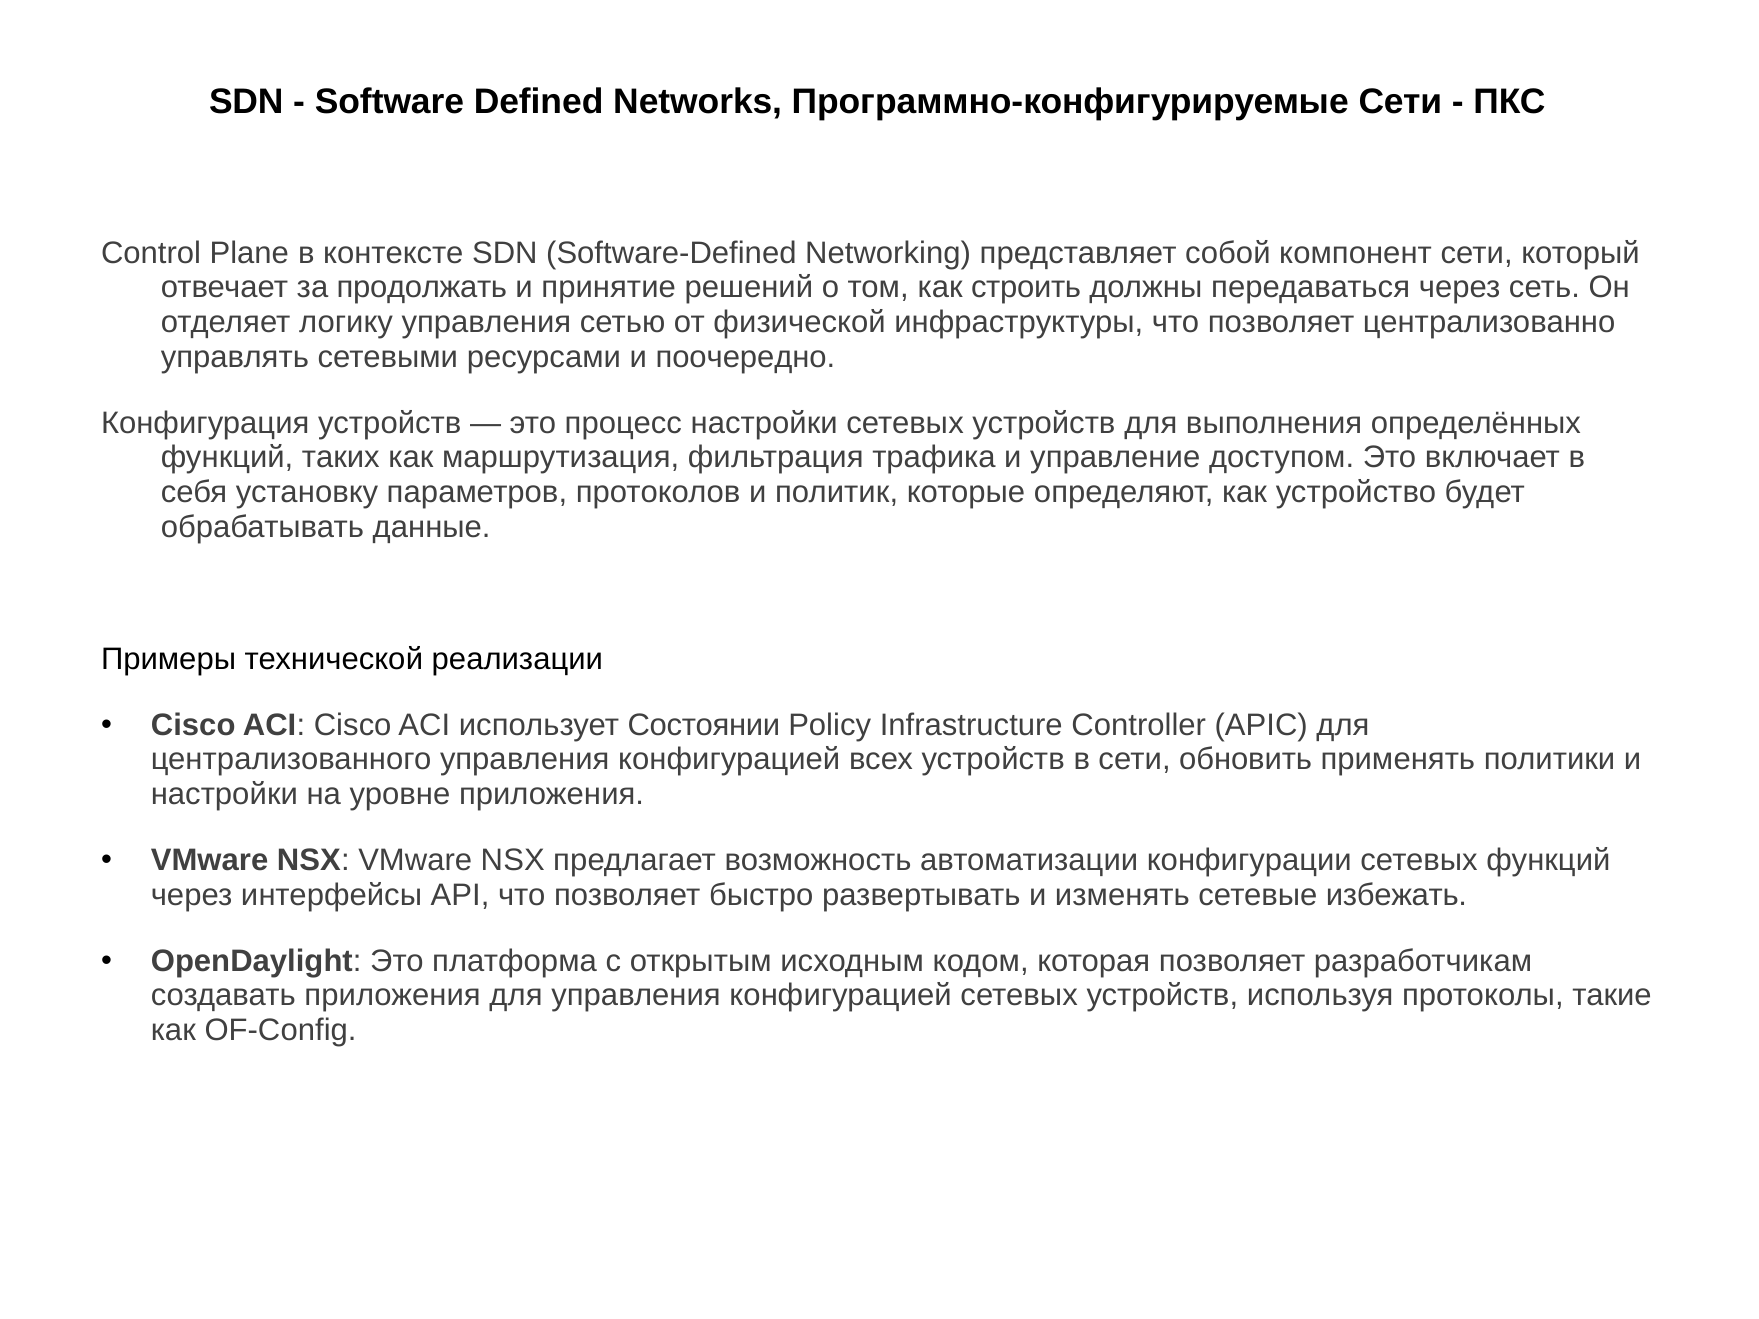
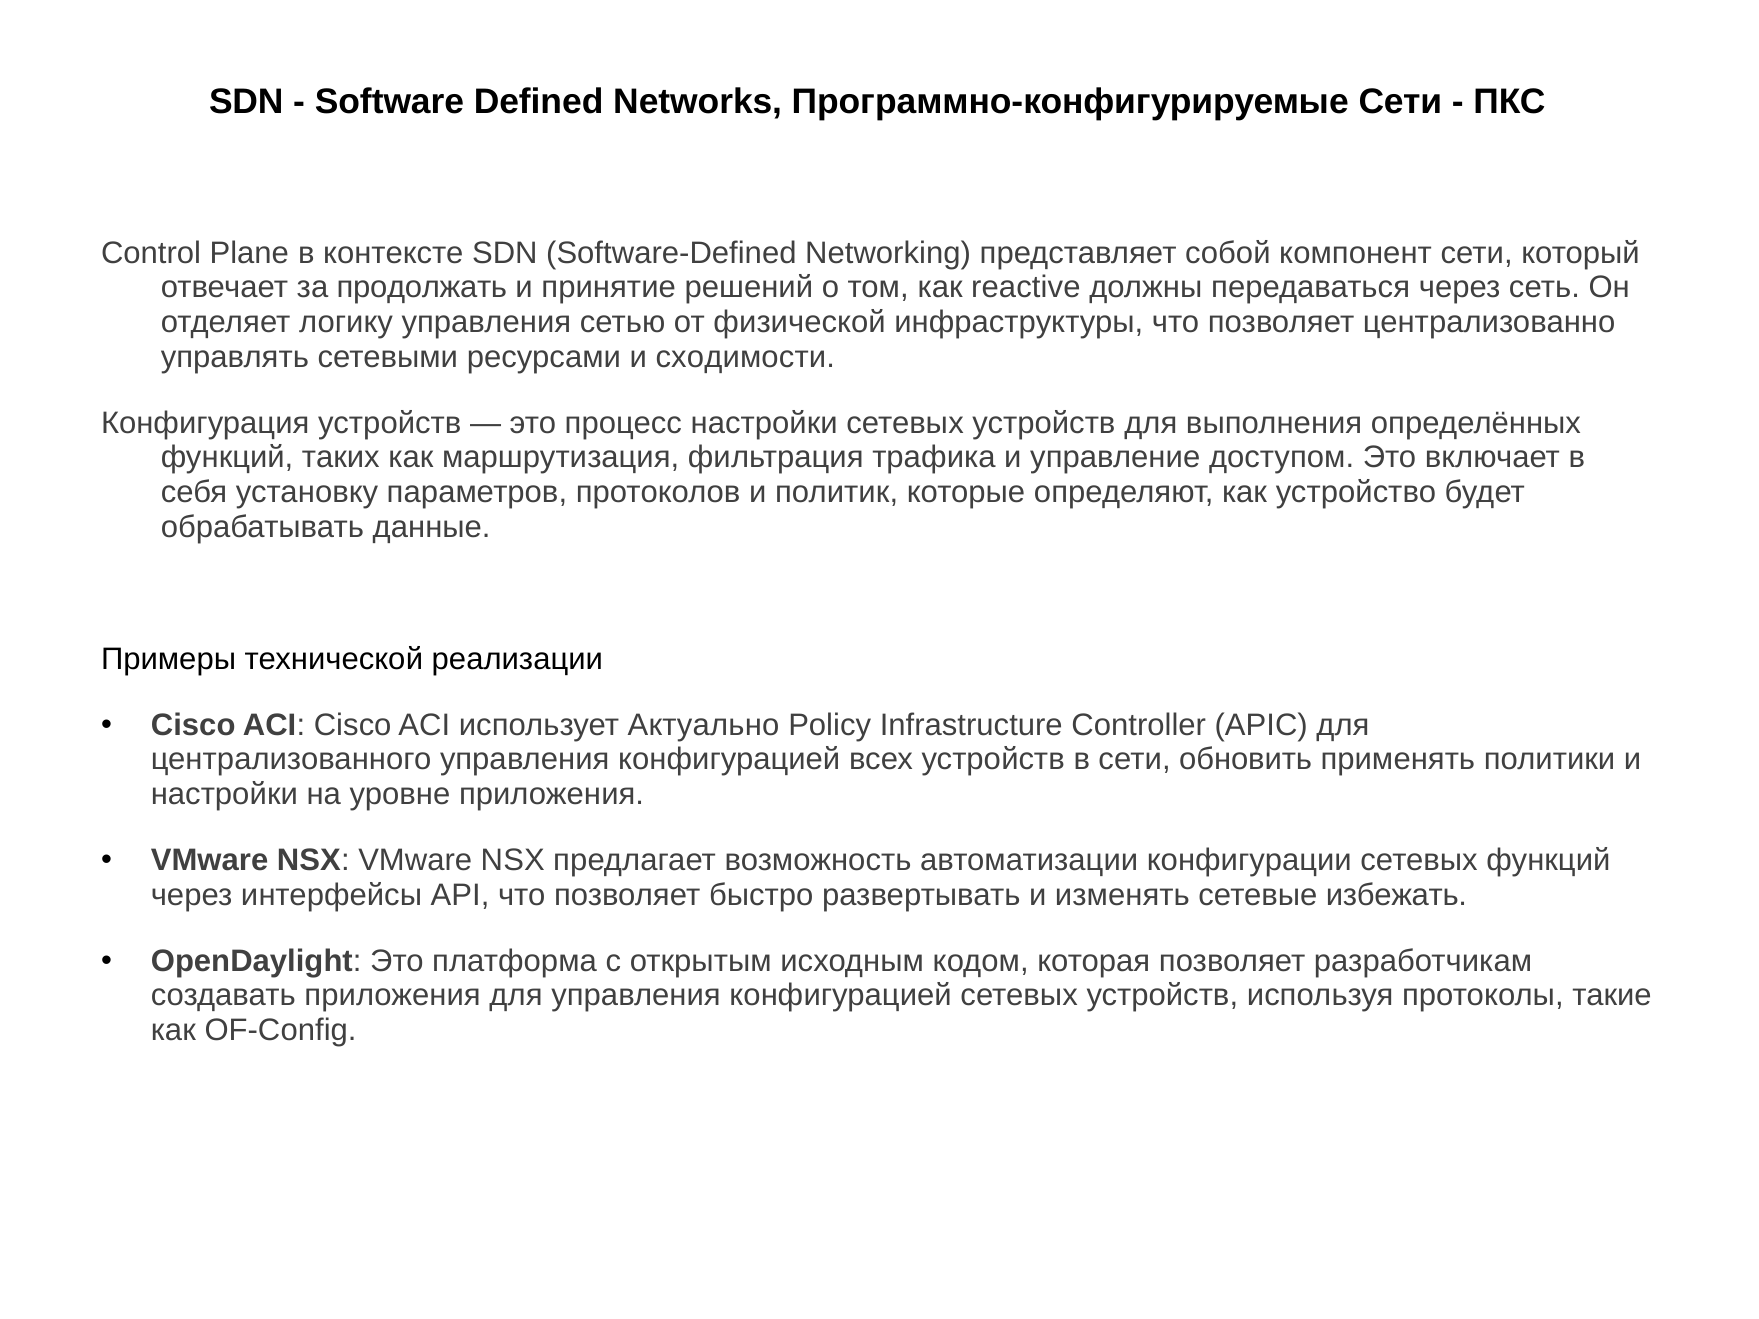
строить: строить -> reactive (1026, 288)
поочередно: поочередно -> сходимости (745, 357)
Состоянии: Состоянии -> Актуально (704, 725)
